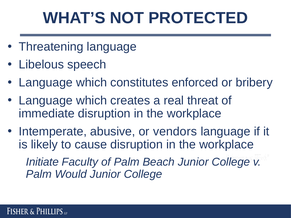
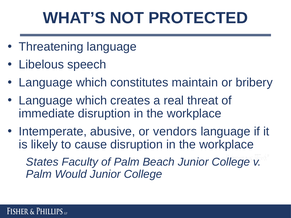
enforced: enforced -> maintain (195, 83)
Initiate: Initiate -> States (42, 162)
